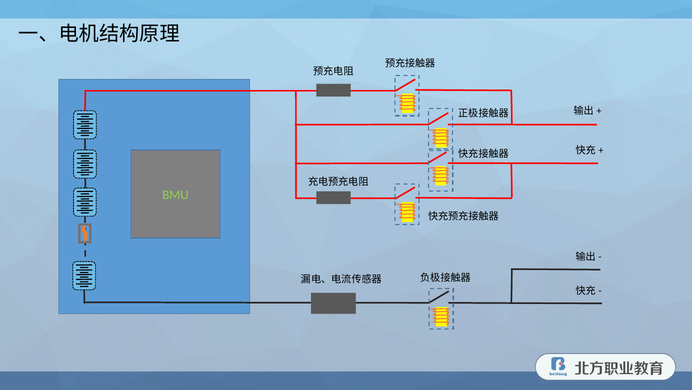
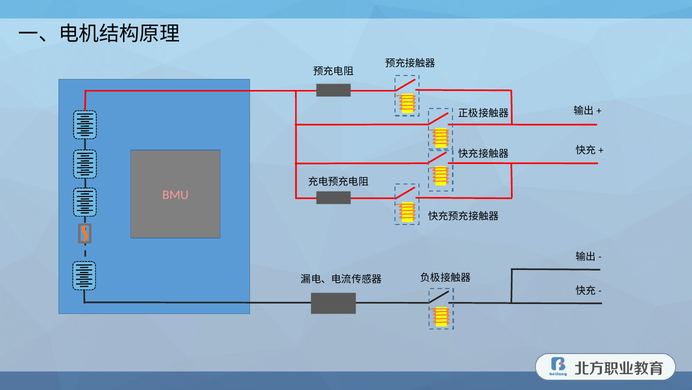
BMU colour: light green -> pink (175, 195)
